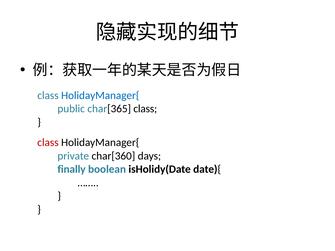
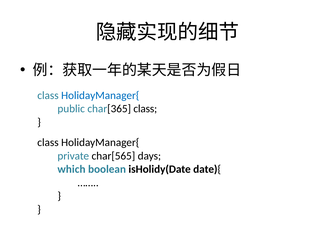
class colour: red -> black (48, 143)
char[360: char[360 -> char[565 (113, 156)
finally: finally -> which (71, 169)
